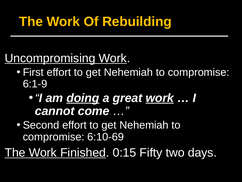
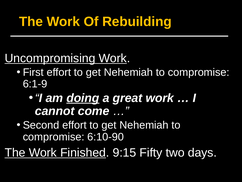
work underline: present -> none (160, 98)
6:10-69: 6:10-69 -> 6:10-90 (106, 136)
0:15: 0:15 -> 9:15 (124, 152)
